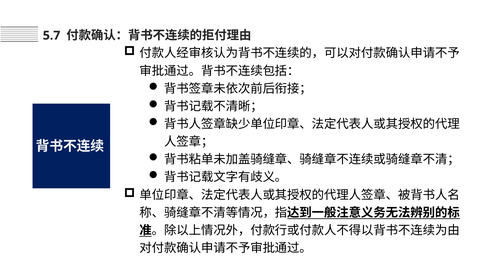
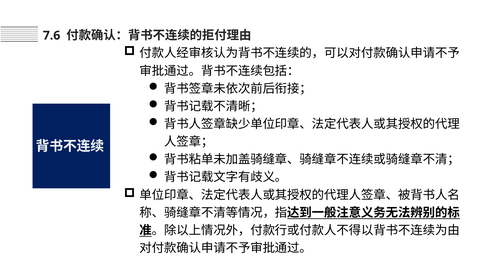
5.7: 5.7 -> 7.6 (52, 36)
